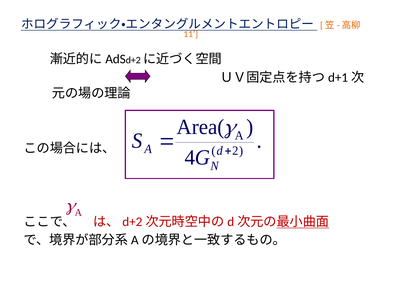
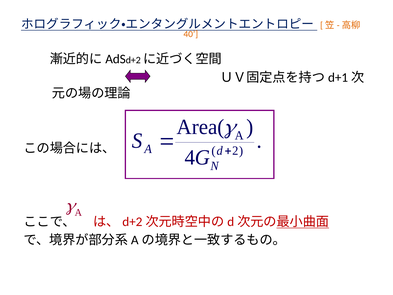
11: 11 -> 40 (191, 34)
